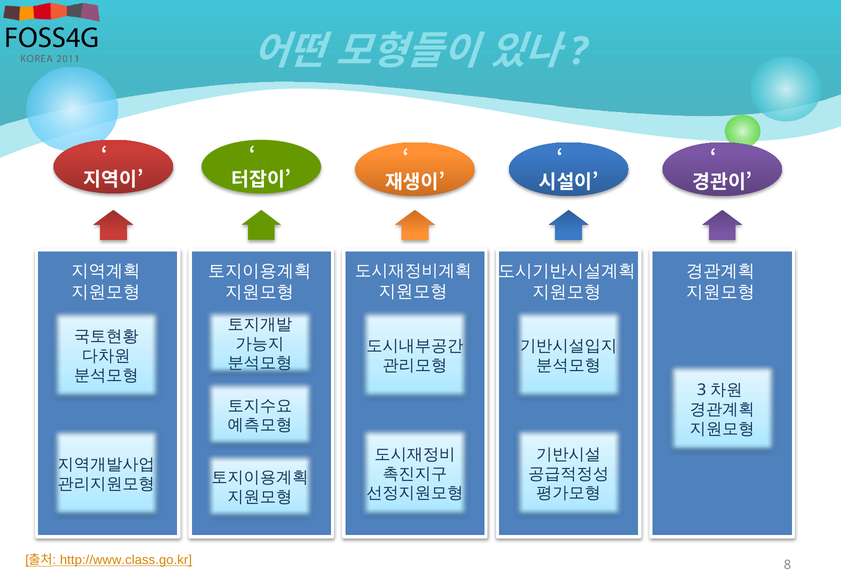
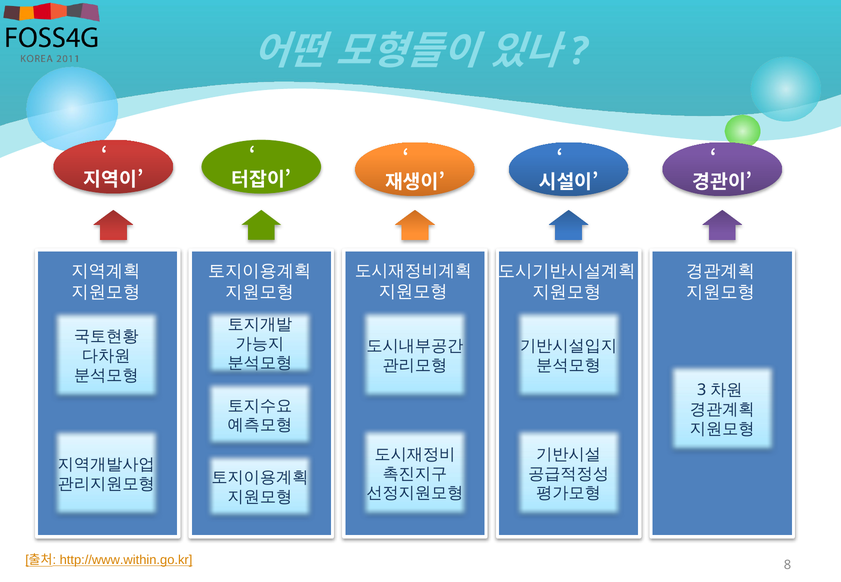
http://www.class.go.kr: http://www.class.go.kr -> http://www.within.go.kr (126, 560)
